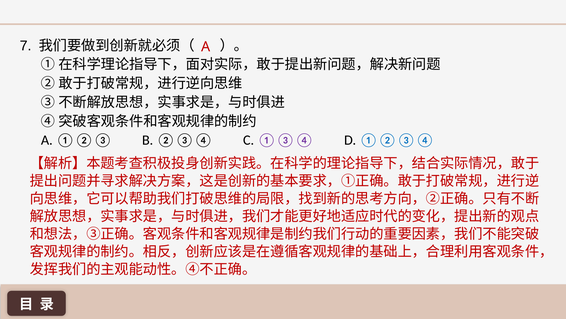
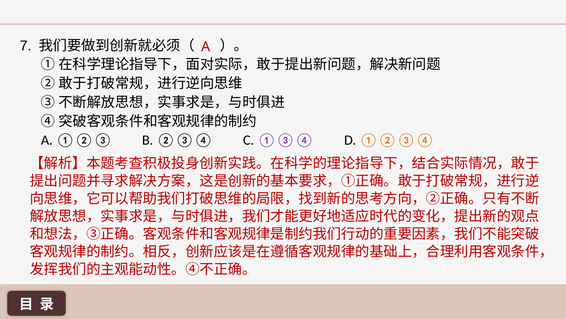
①②③④ colour: blue -> orange (397, 140)
